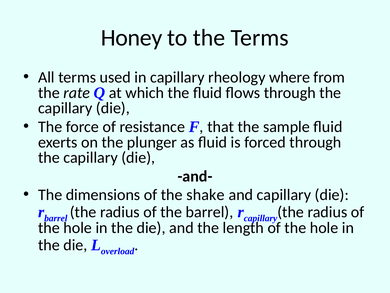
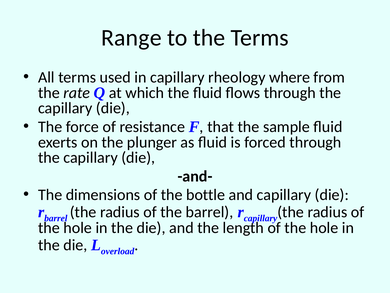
Honey: Honey -> Range (131, 38)
shake: shake -> bottle (206, 195)
